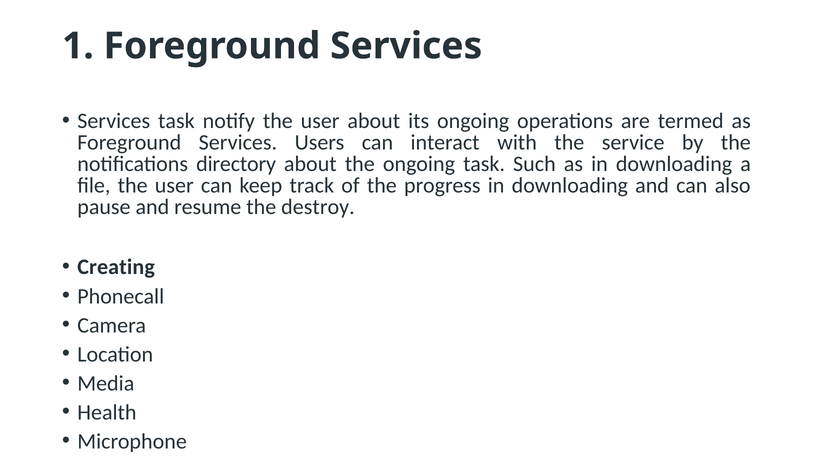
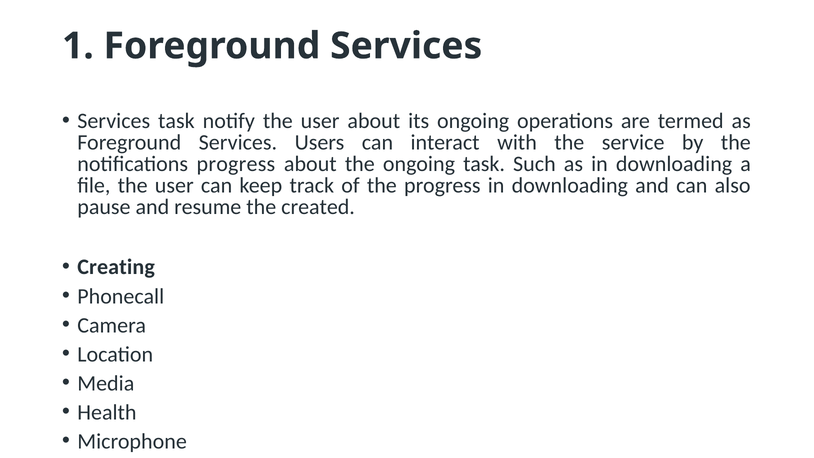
notifications directory: directory -> progress (236, 164)
destroy: destroy -> created (318, 207)
